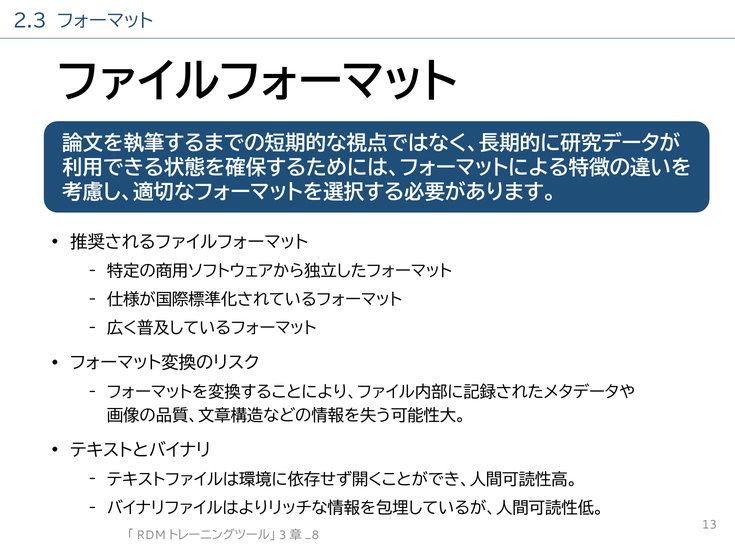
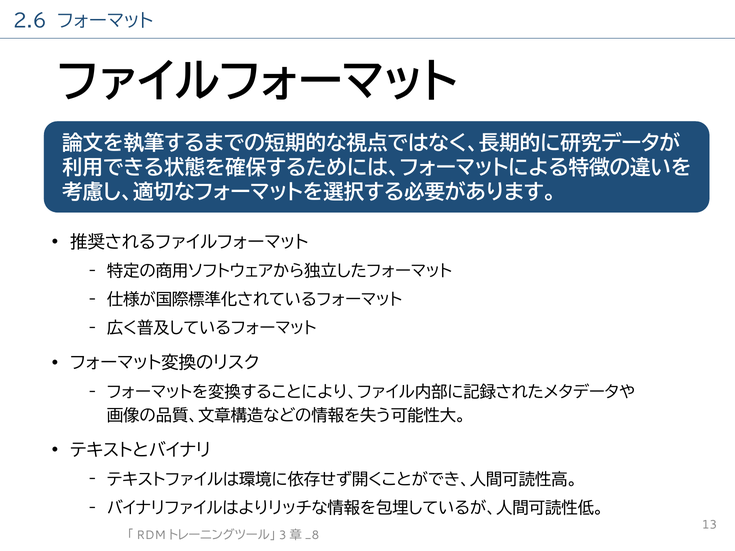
2.3: 2.3 -> 2.6 (30, 21)
